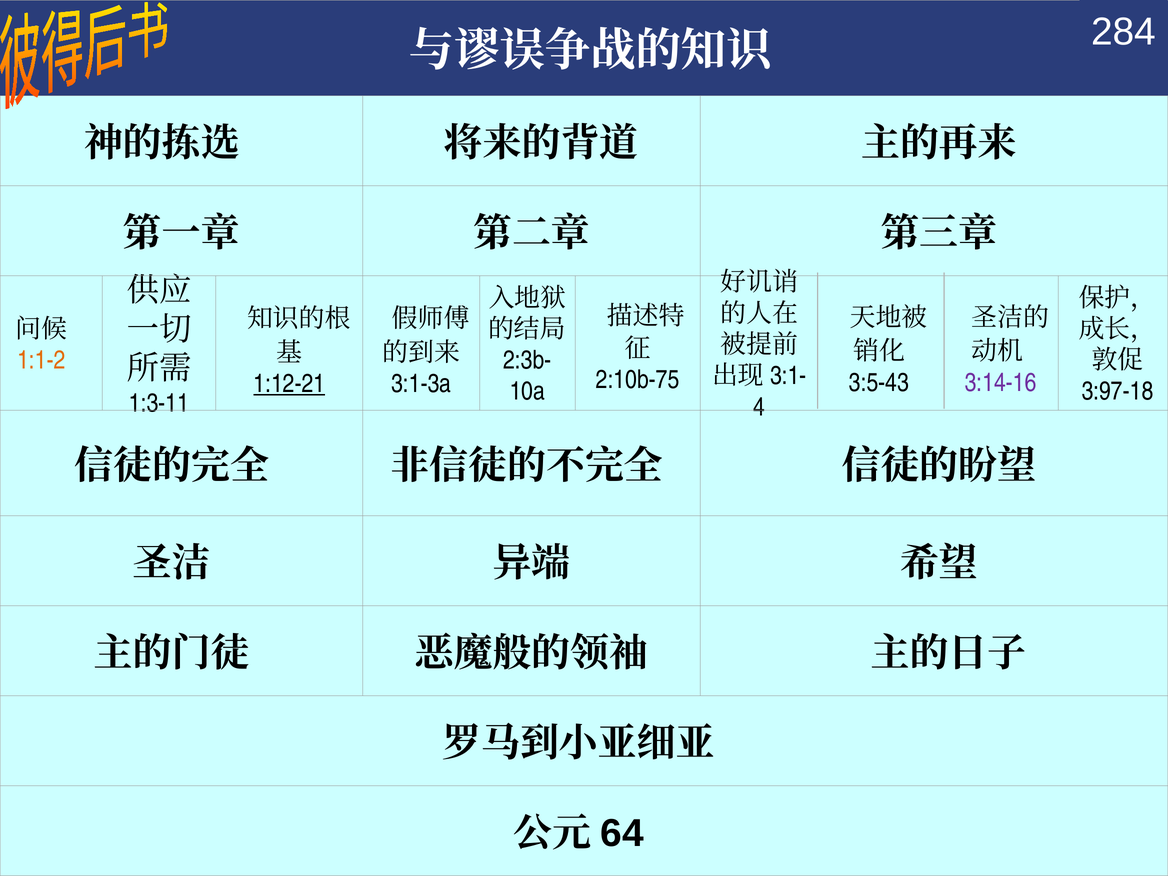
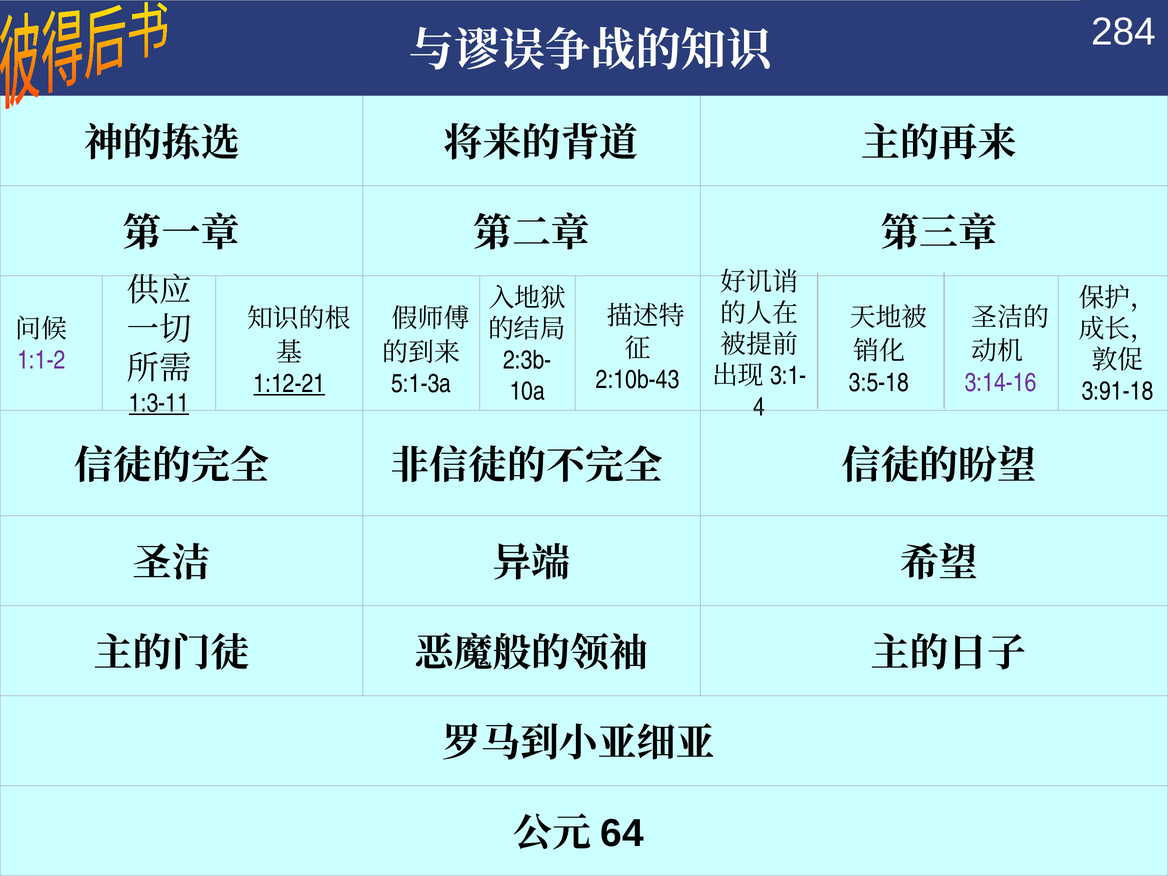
1:1-2 colour: orange -> purple (41, 360)
2:10b-75: 2:10b-75 -> 2:10b-43 (638, 380)
3:5-43: 3:5-43 -> 3:5-18 (879, 383)
3:1-3a: 3:1-3a -> 5:1-3a (421, 384)
3:97-18: 3:97-18 -> 3:91-18 (1117, 391)
1:3-11 underline: none -> present (159, 403)
